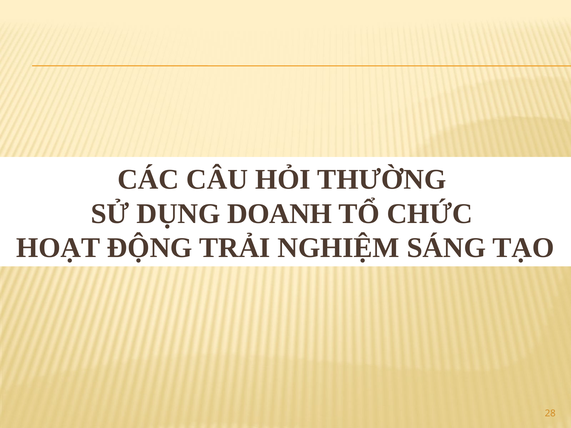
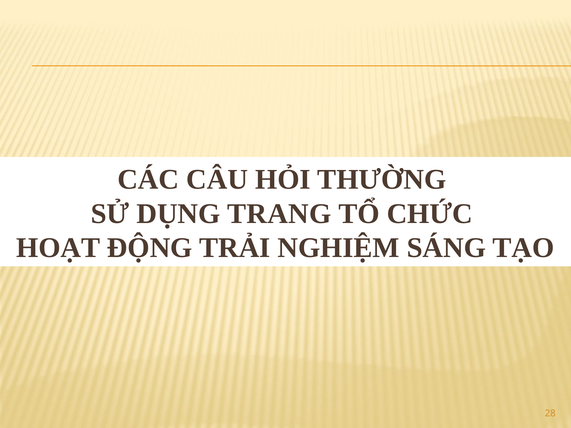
DOANH: DOANH -> TRANG (279, 214)
